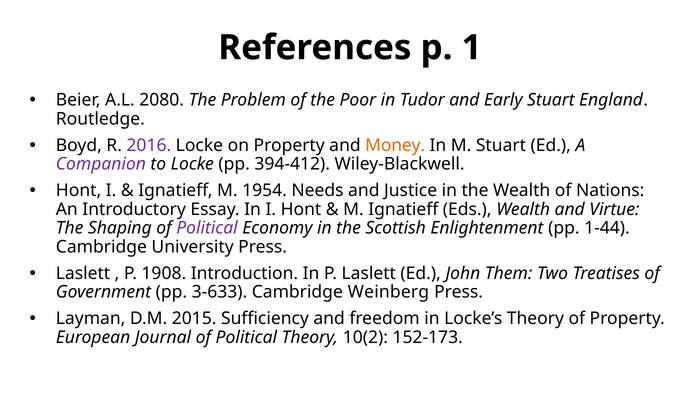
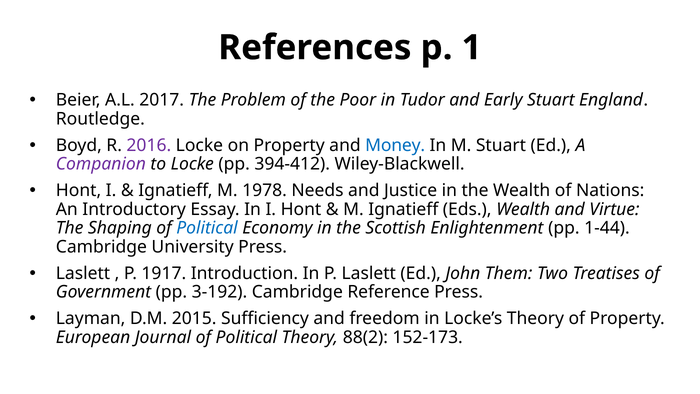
2080: 2080 -> 2017 (162, 100)
Money colour: orange -> blue (395, 145)
1954: 1954 -> 1978 (265, 190)
Political colour: purple -> blue (207, 228)
1908: 1908 -> 1917 (164, 273)
3-633: 3-633 -> 3-192 (219, 292)
Weinberg: Weinberg -> Reference (389, 292)
10(2: 10(2 -> 88(2 (365, 337)
